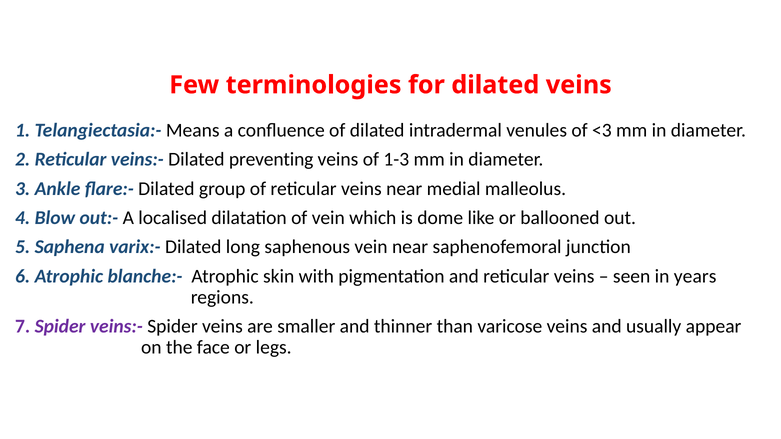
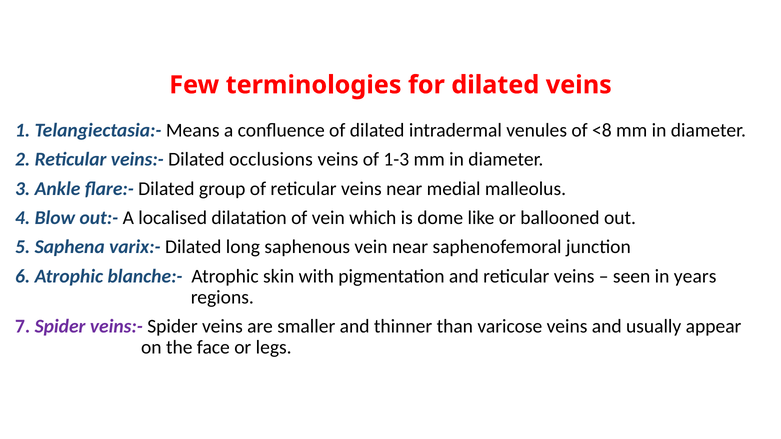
<3: <3 -> <8 (602, 130)
preventing: preventing -> occlusions (271, 160)
